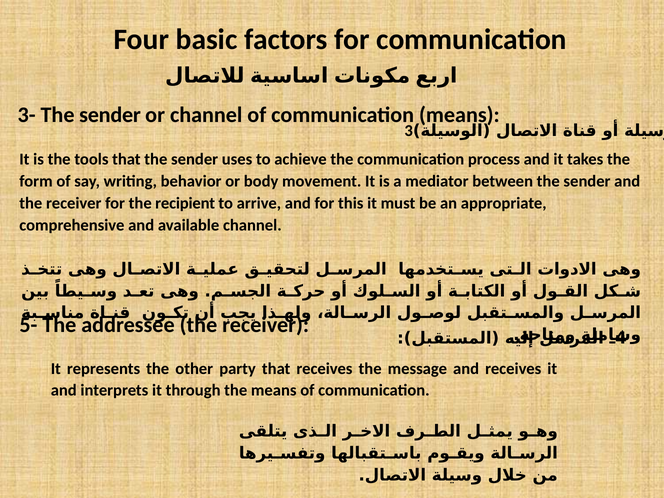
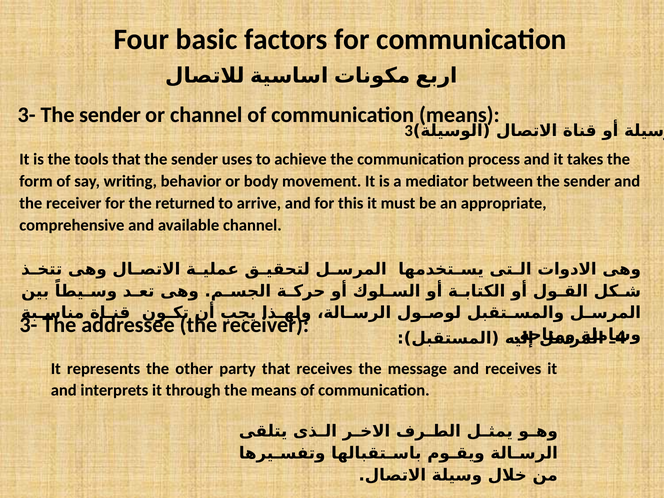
recipient: recipient -> returned (185, 203)
5-: 5- -> 3- (28, 325)
